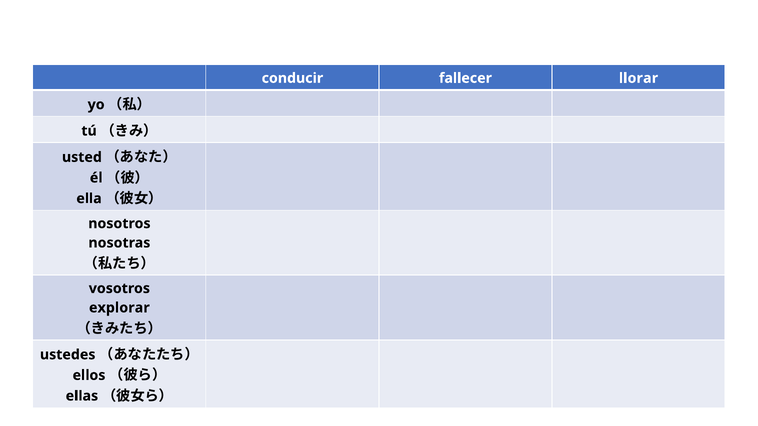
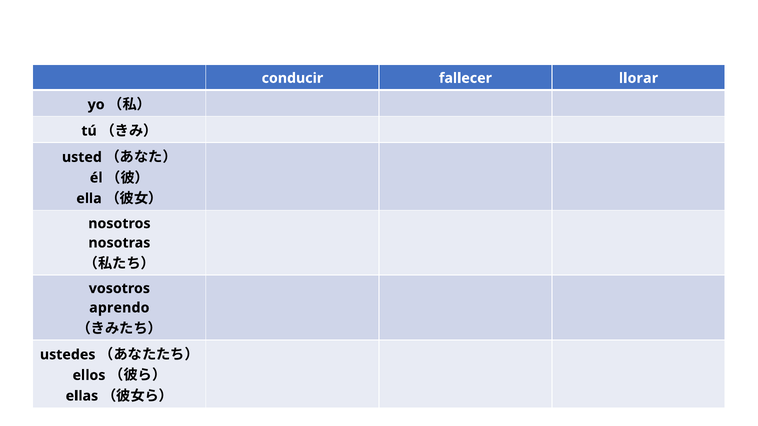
explorar: explorar -> aprendo (119, 308)
